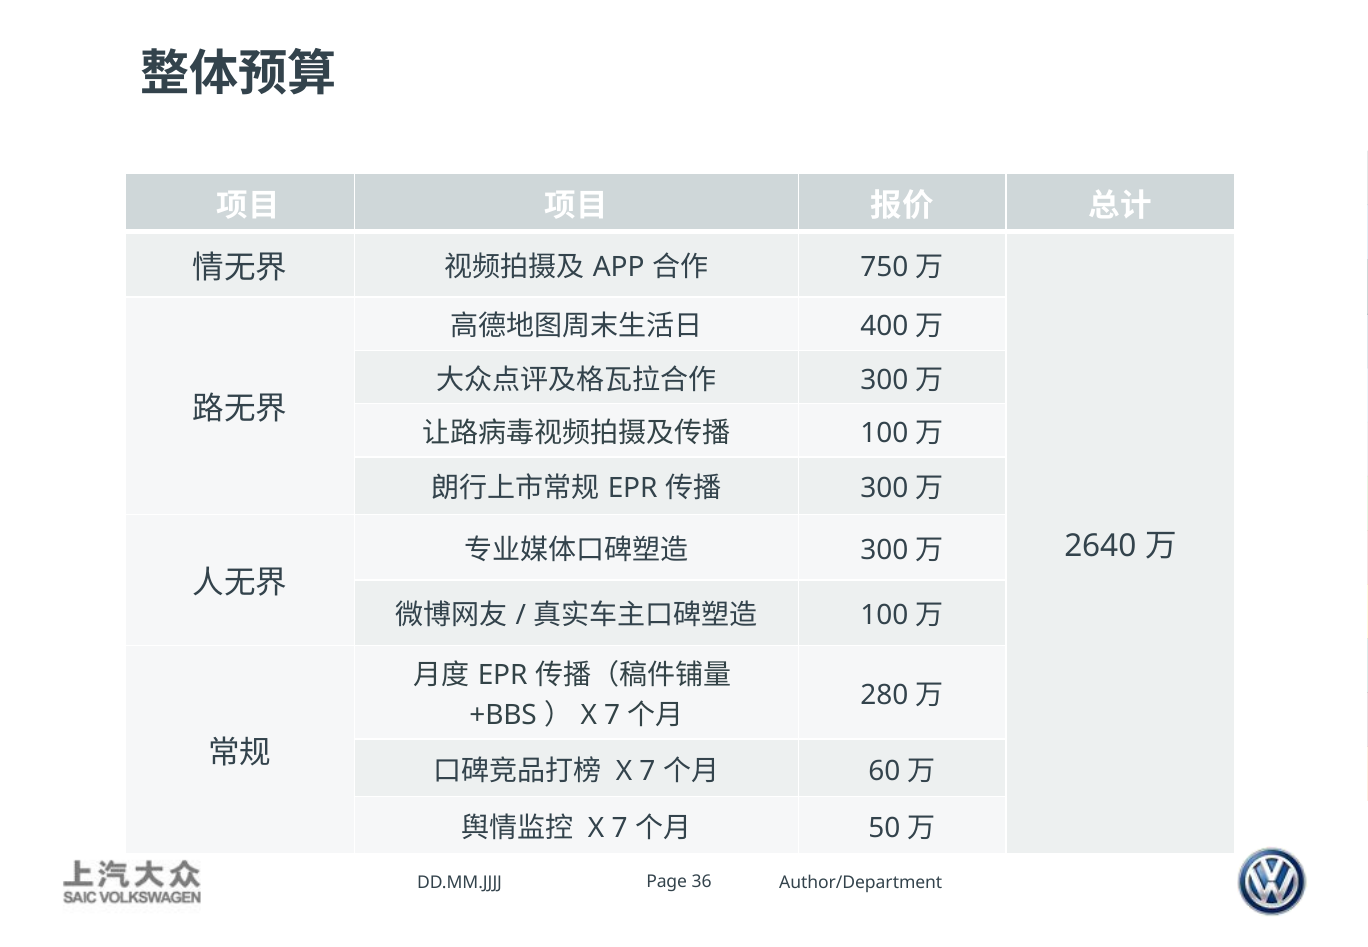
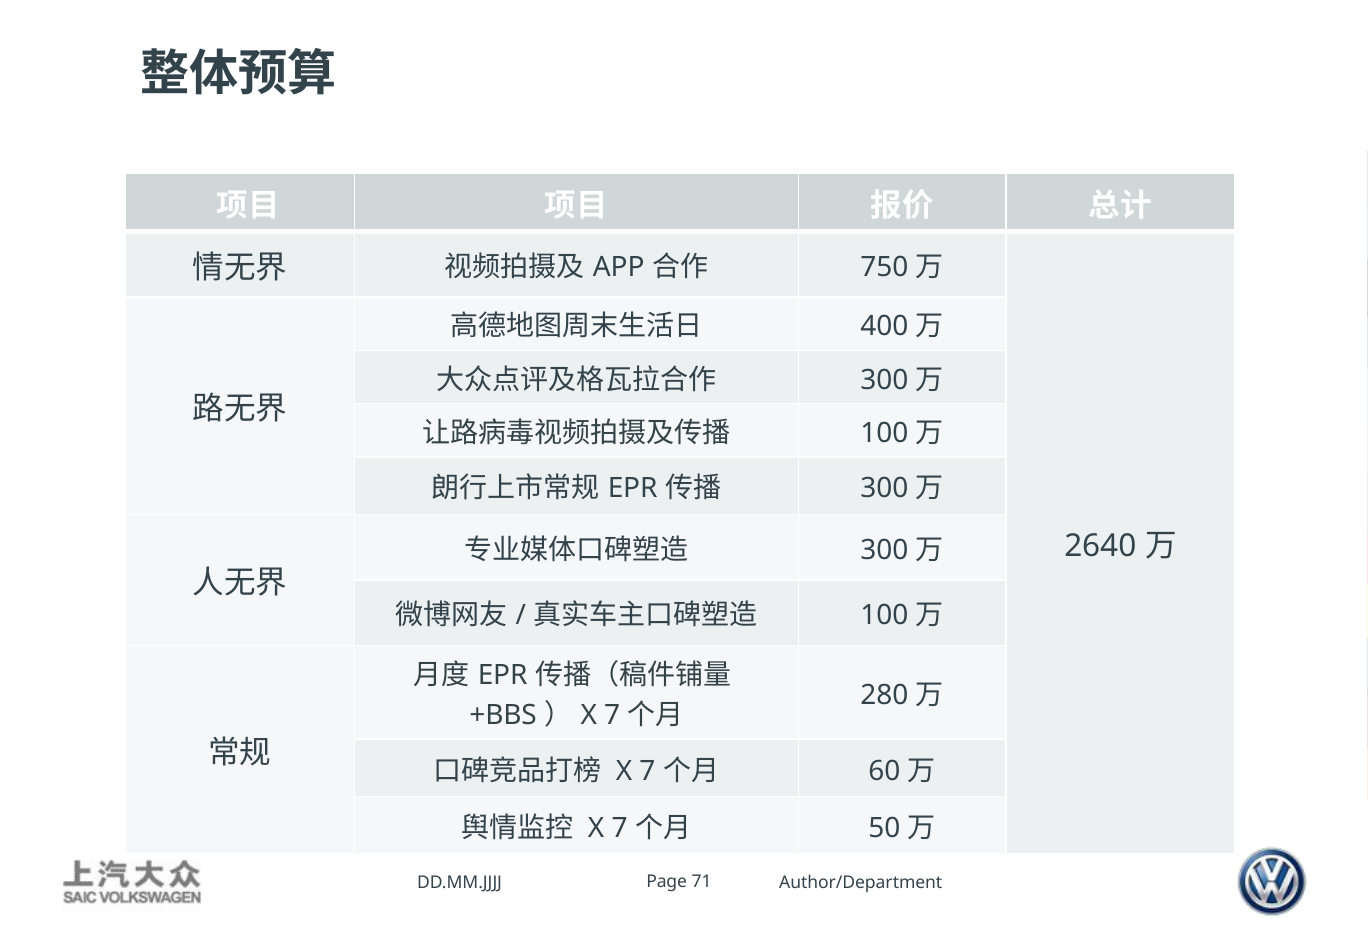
36: 36 -> 71 (702, 882)
